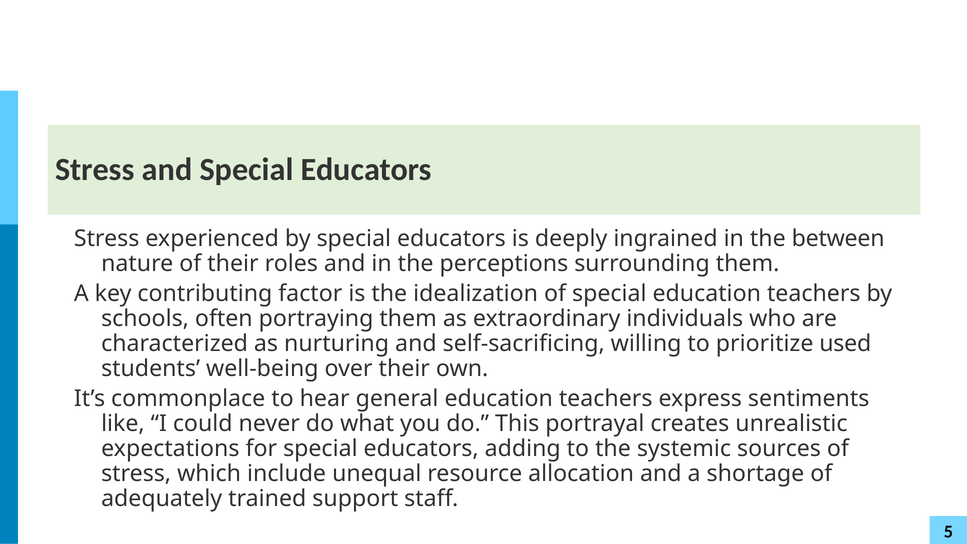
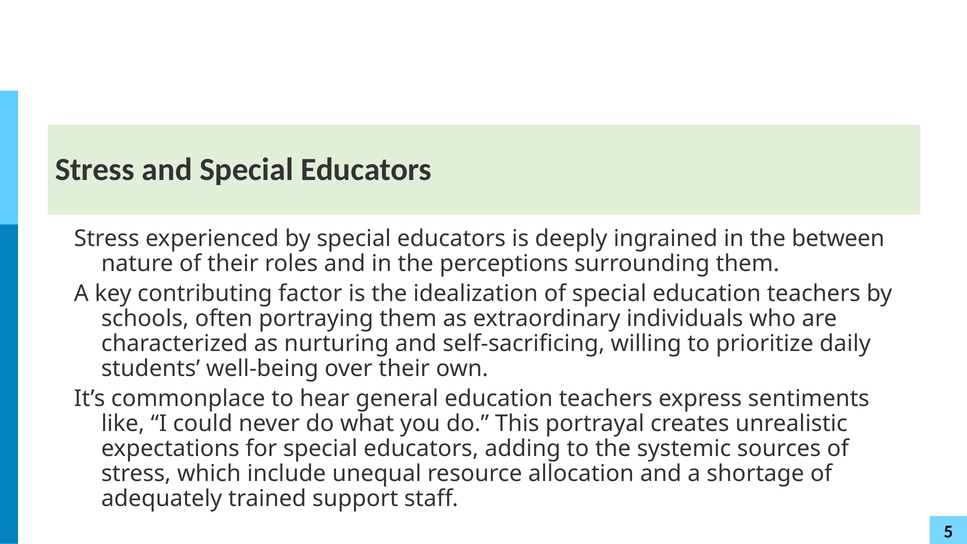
used: used -> daily (845, 343)
